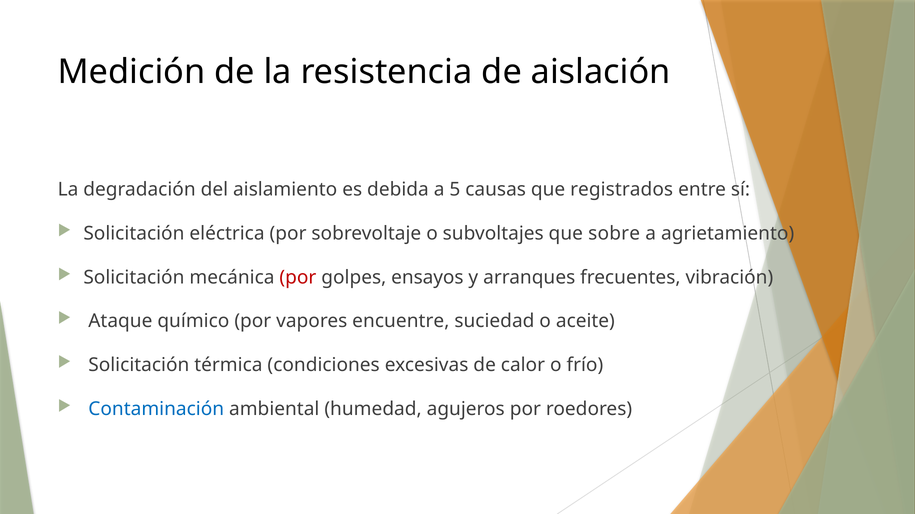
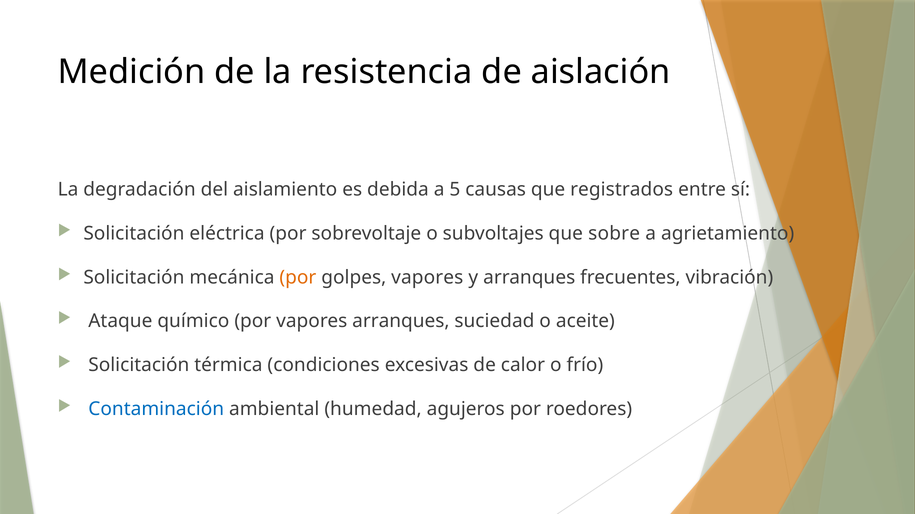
por colour: red -> orange (298, 278)
golpes ensayos: ensayos -> vapores (427, 278)
vapores encuentre: encuentre -> arranques (401, 322)
